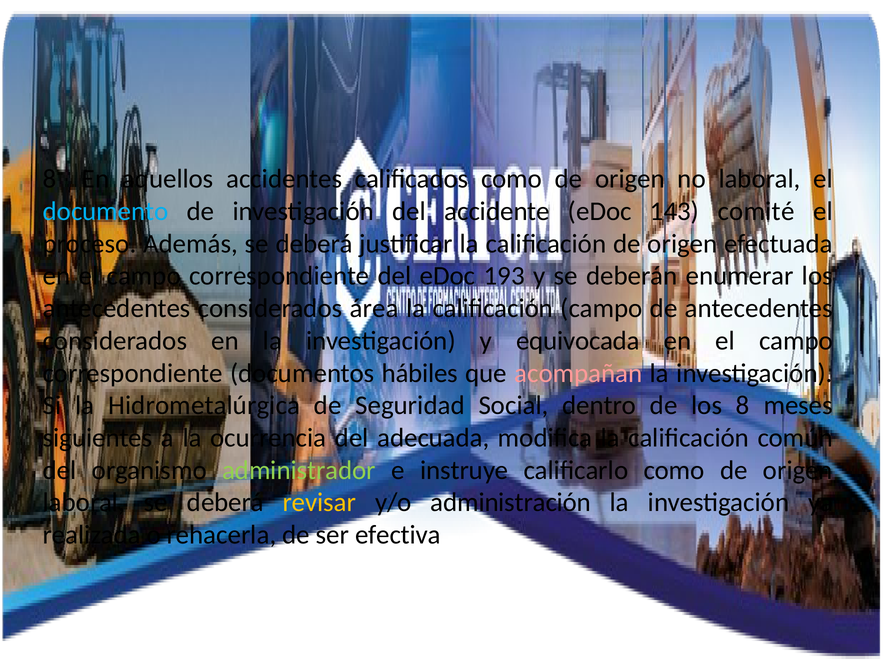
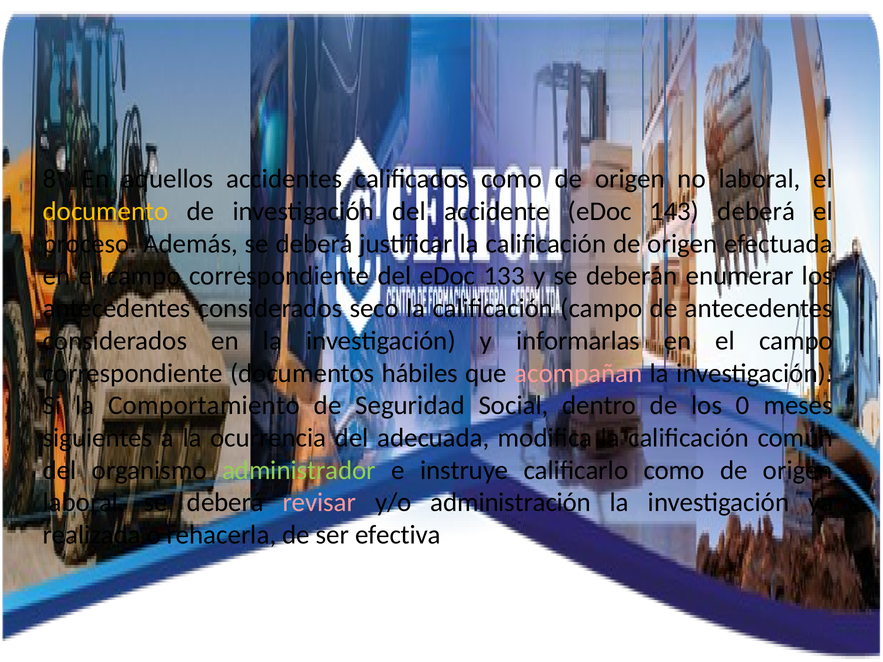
documento colour: light blue -> yellow (106, 211)
143 comité: comité -> deberá (756, 211)
193: 193 -> 133 (504, 276)
área: área -> seco (374, 309)
equivocada: equivocada -> informarlas (578, 341)
Hidrometalúrgica: Hidrometalúrgica -> Comportamiento (204, 406)
los 8: 8 -> 0 (743, 406)
revisar colour: yellow -> pink (319, 503)
